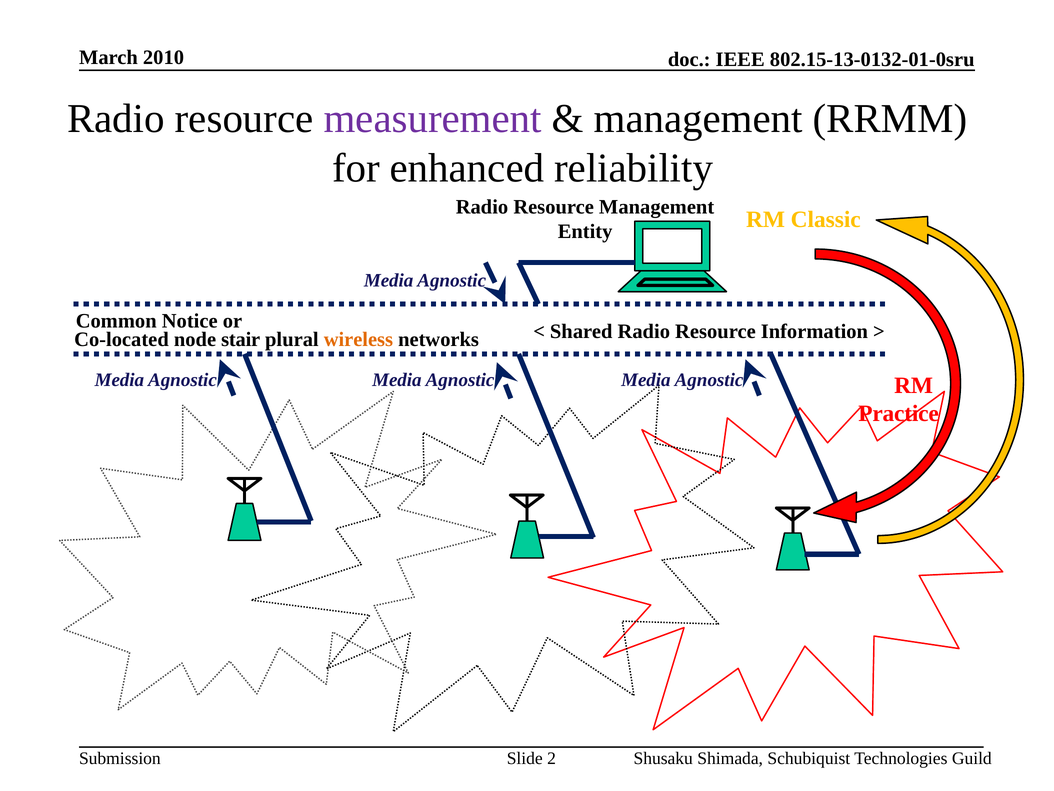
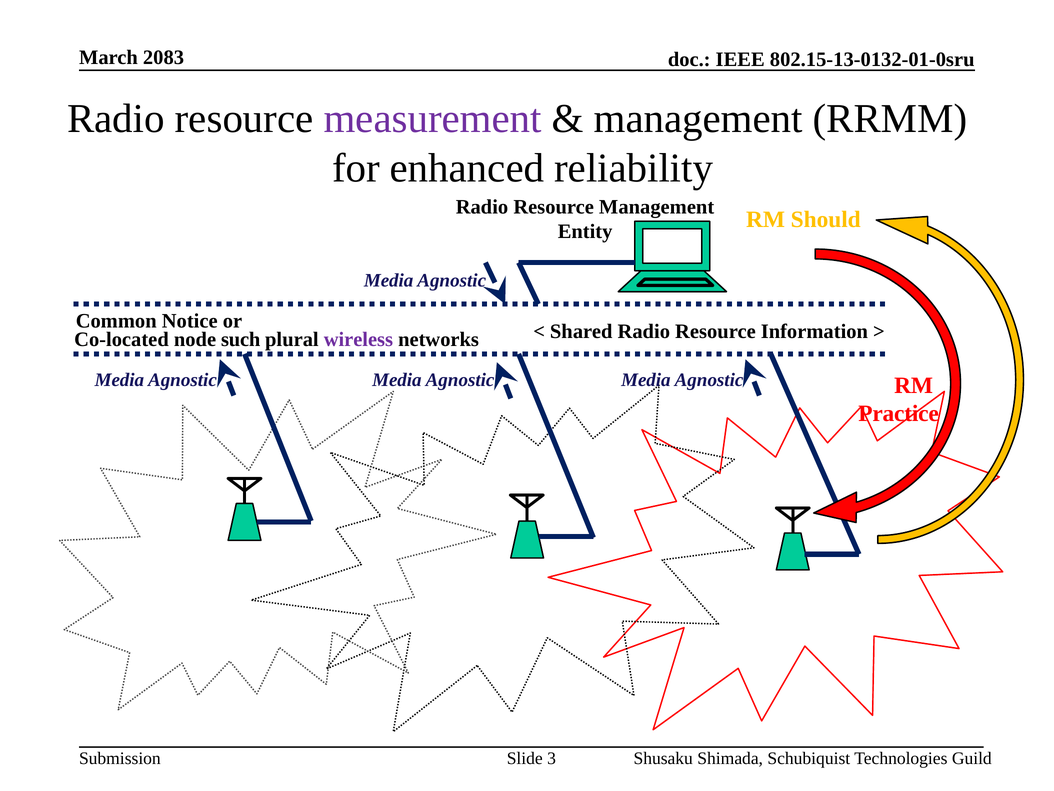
2010: 2010 -> 2083 (163, 58)
Classic: Classic -> Should (826, 219)
stair: stair -> such (241, 339)
wireless colour: orange -> purple (358, 339)
2: 2 -> 3 (552, 758)
